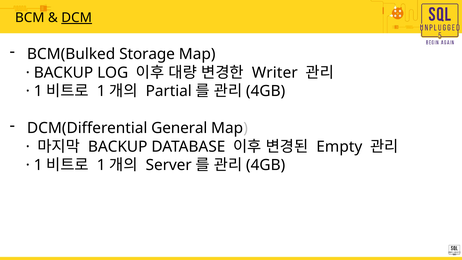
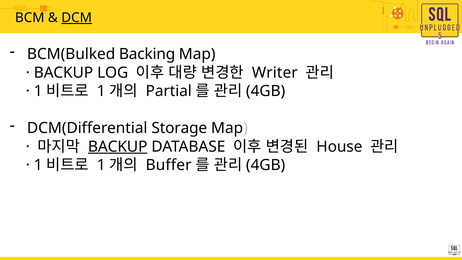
Storage: Storage -> Backing (147, 54)
General: General -> Storage (179, 128)
BACKUP underline: none -> present (118, 147)
Empty: Empty -> House (339, 147)
Server: Server -> Buffer (169, 165)
